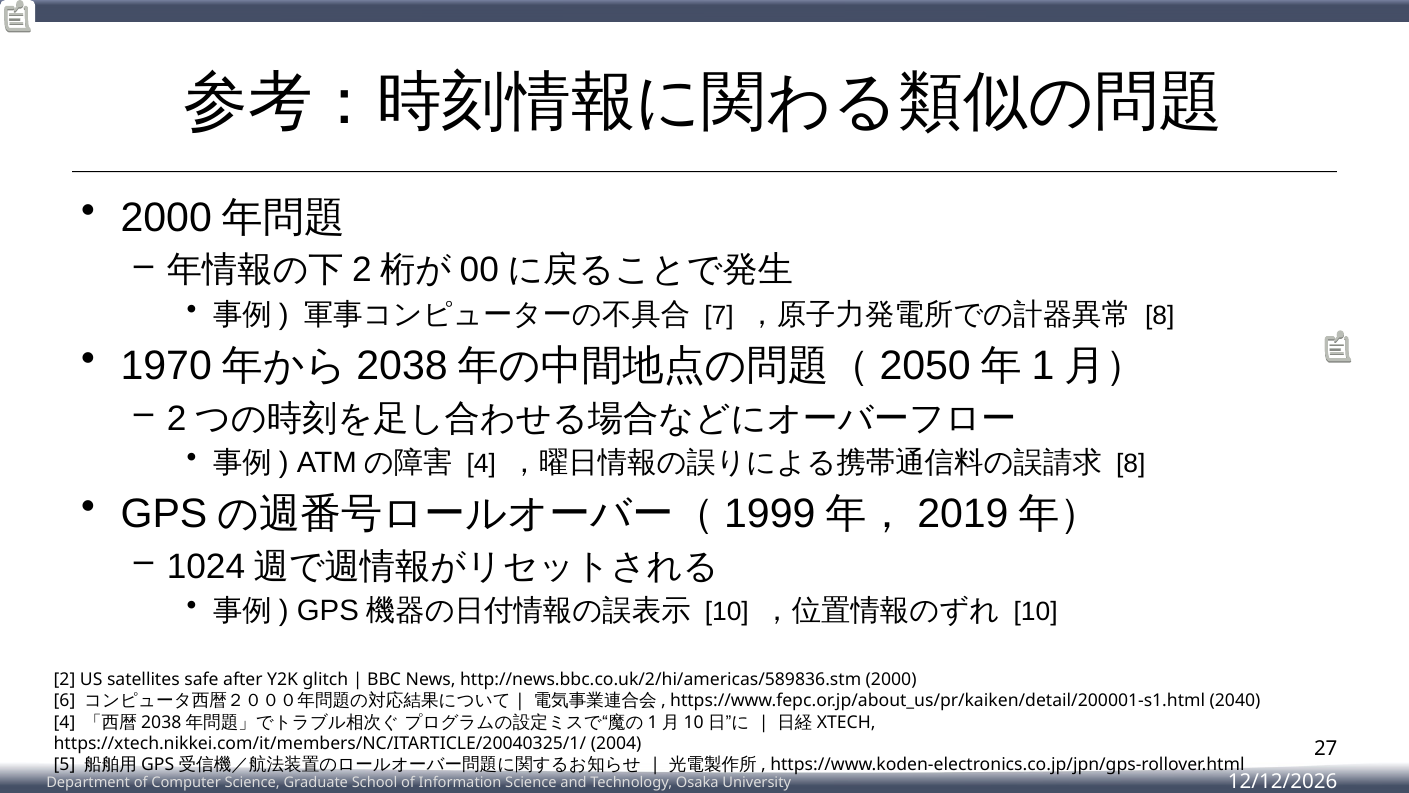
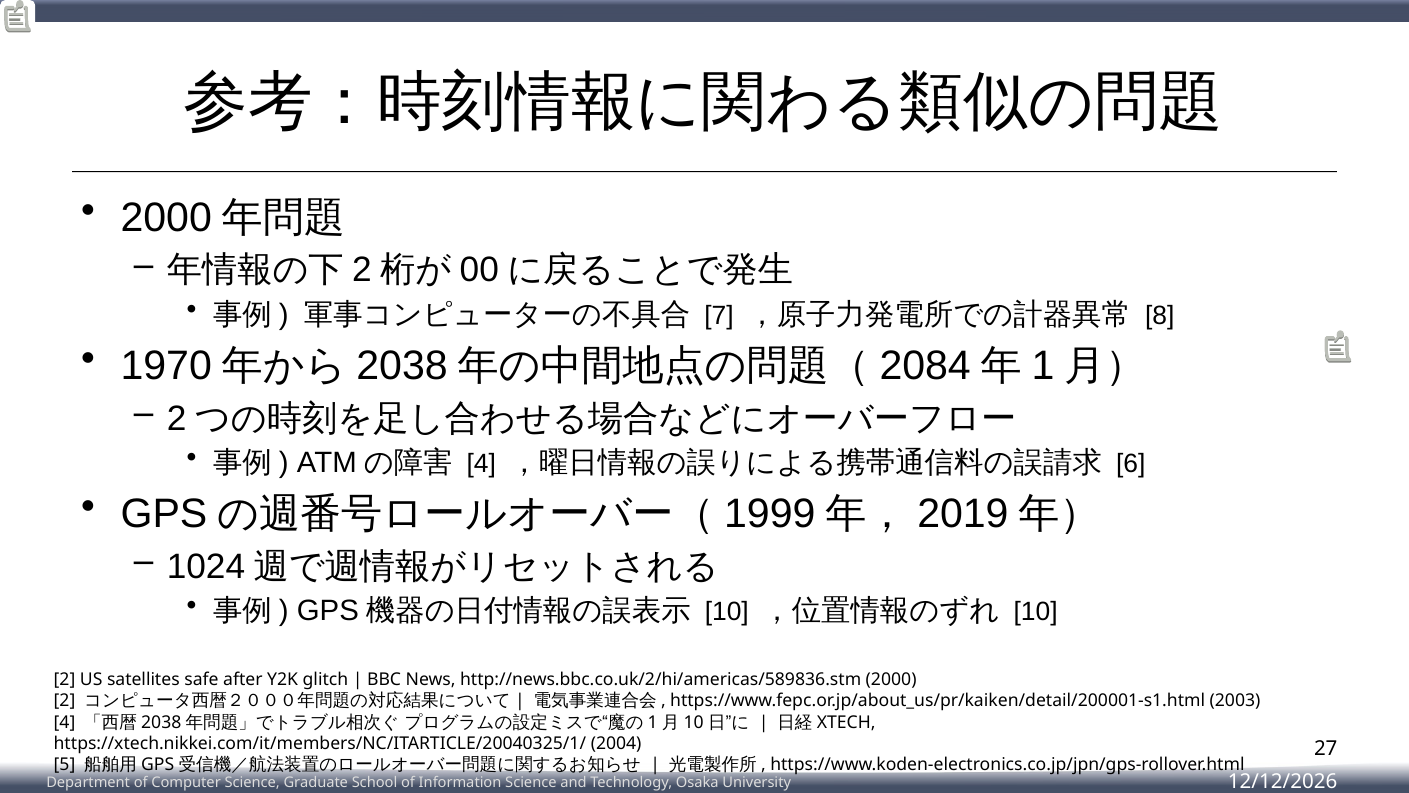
2050: 2050 -> 2084 (925, 366)
8: 8 -> 6 (1131, 463)
6: 6 -> 2 (65, 701)
2040: 2040 -> 2003 (1235, 701)
